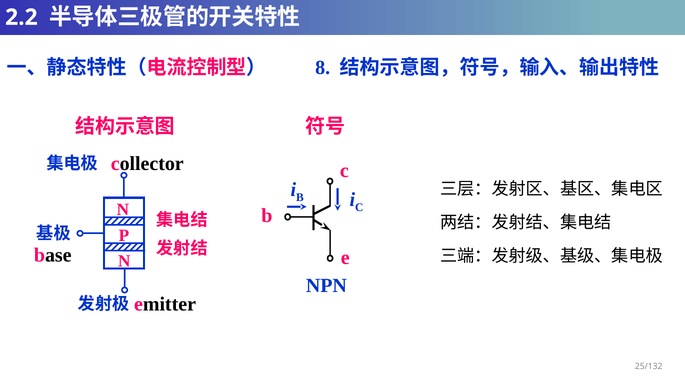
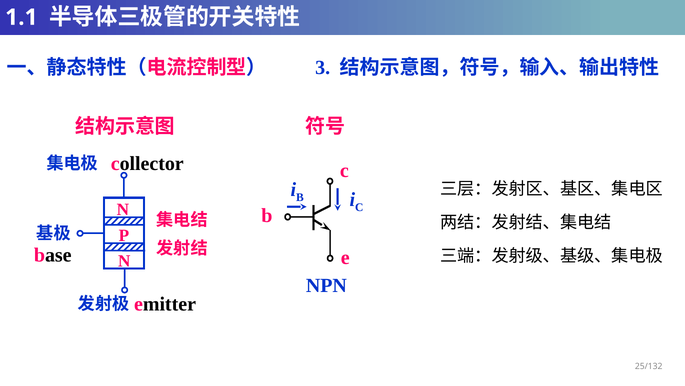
2.2: 2.2 -> 1.1 (21, 17)
8: 8 -> 3 (323, 68)
